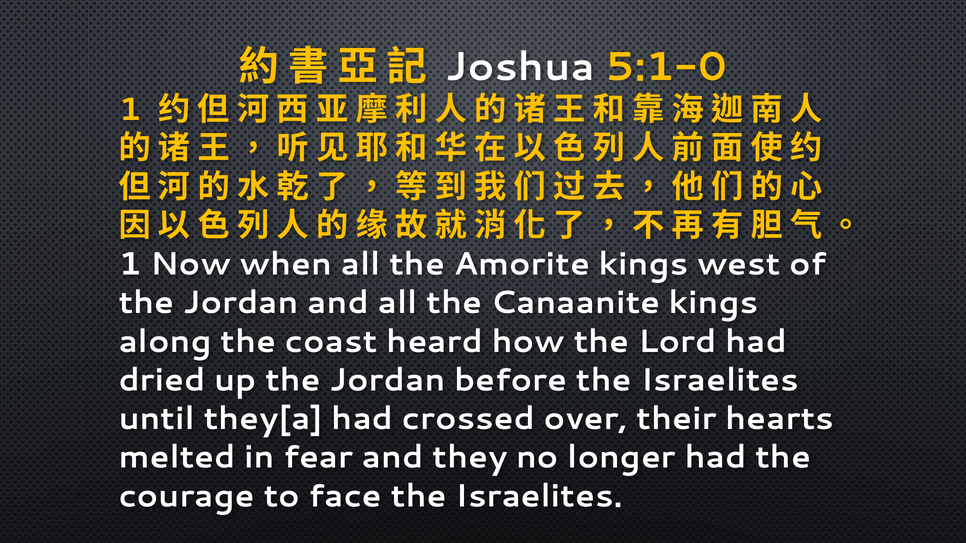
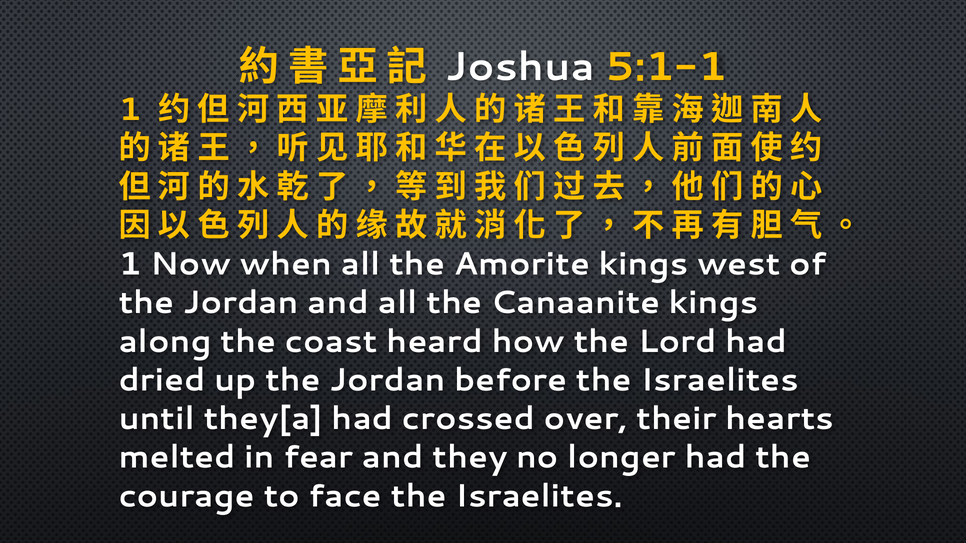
5:1-0: 5:1-0 -> 5:1-1 (666, 67)
